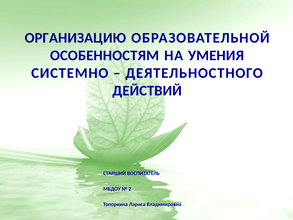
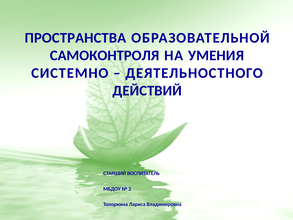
ОРГАНИЗАЦИЮ: ОРГАНИЗАЦИЮ -> ПРОСТРАНСТВА (75, 38)
ОСОБЕННОСТЯМ: ОСОБЕННОСТЯМ -> САМОКОНТРОЛЯ (105, 55)
